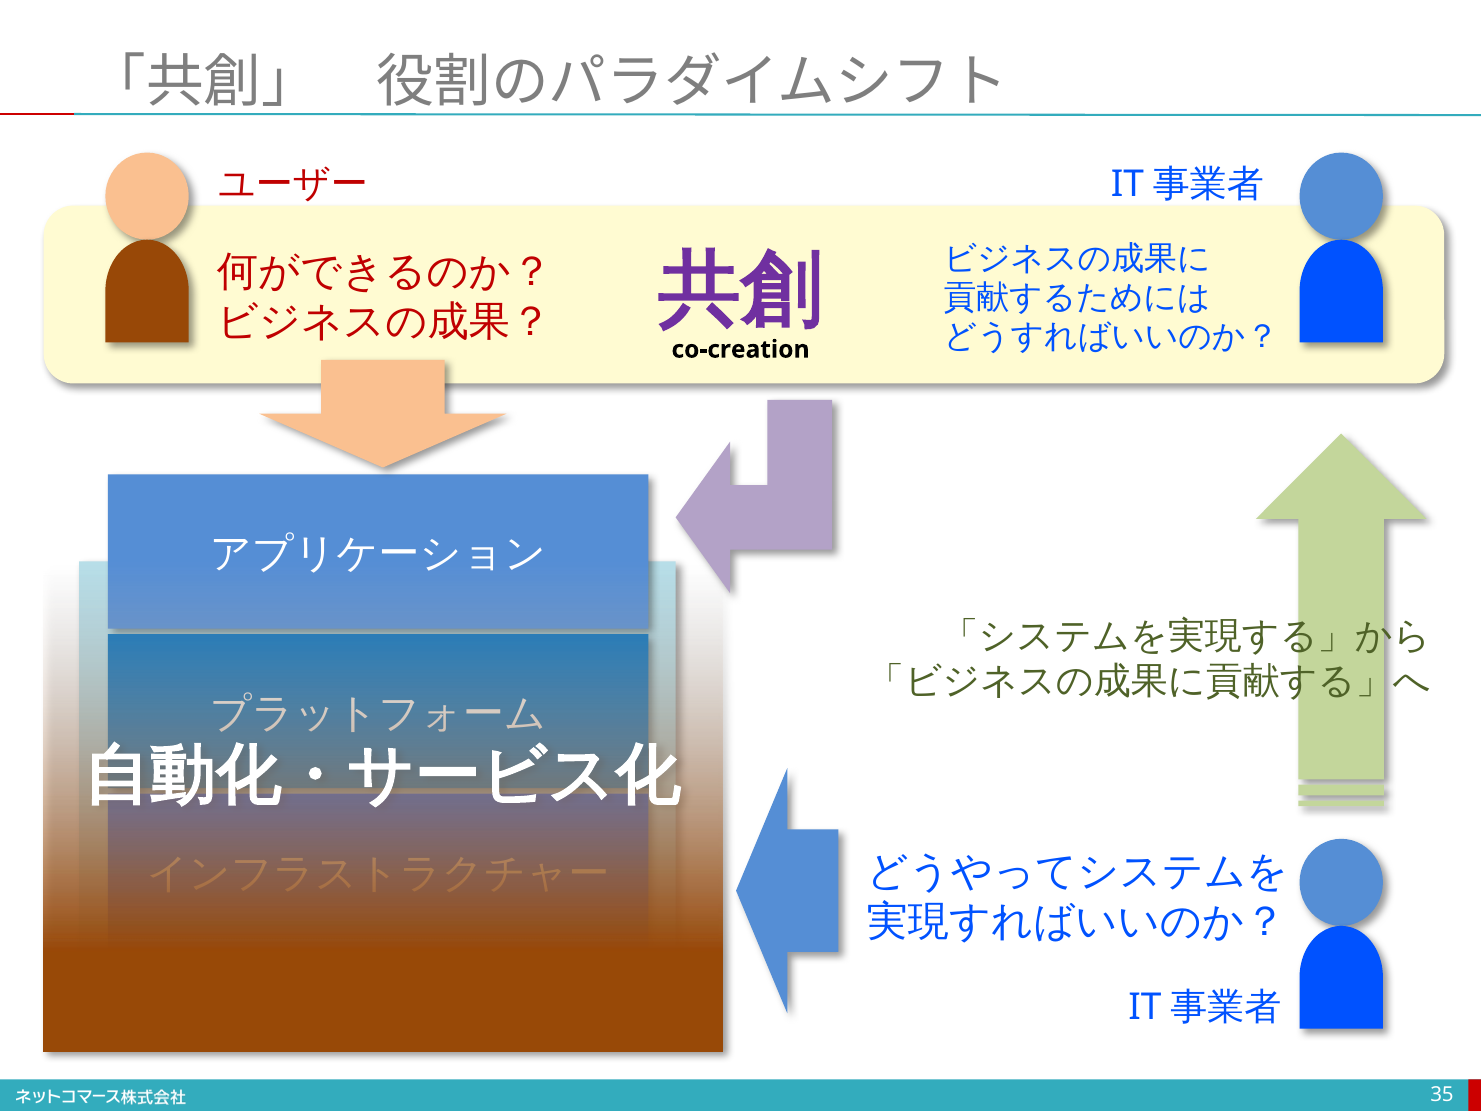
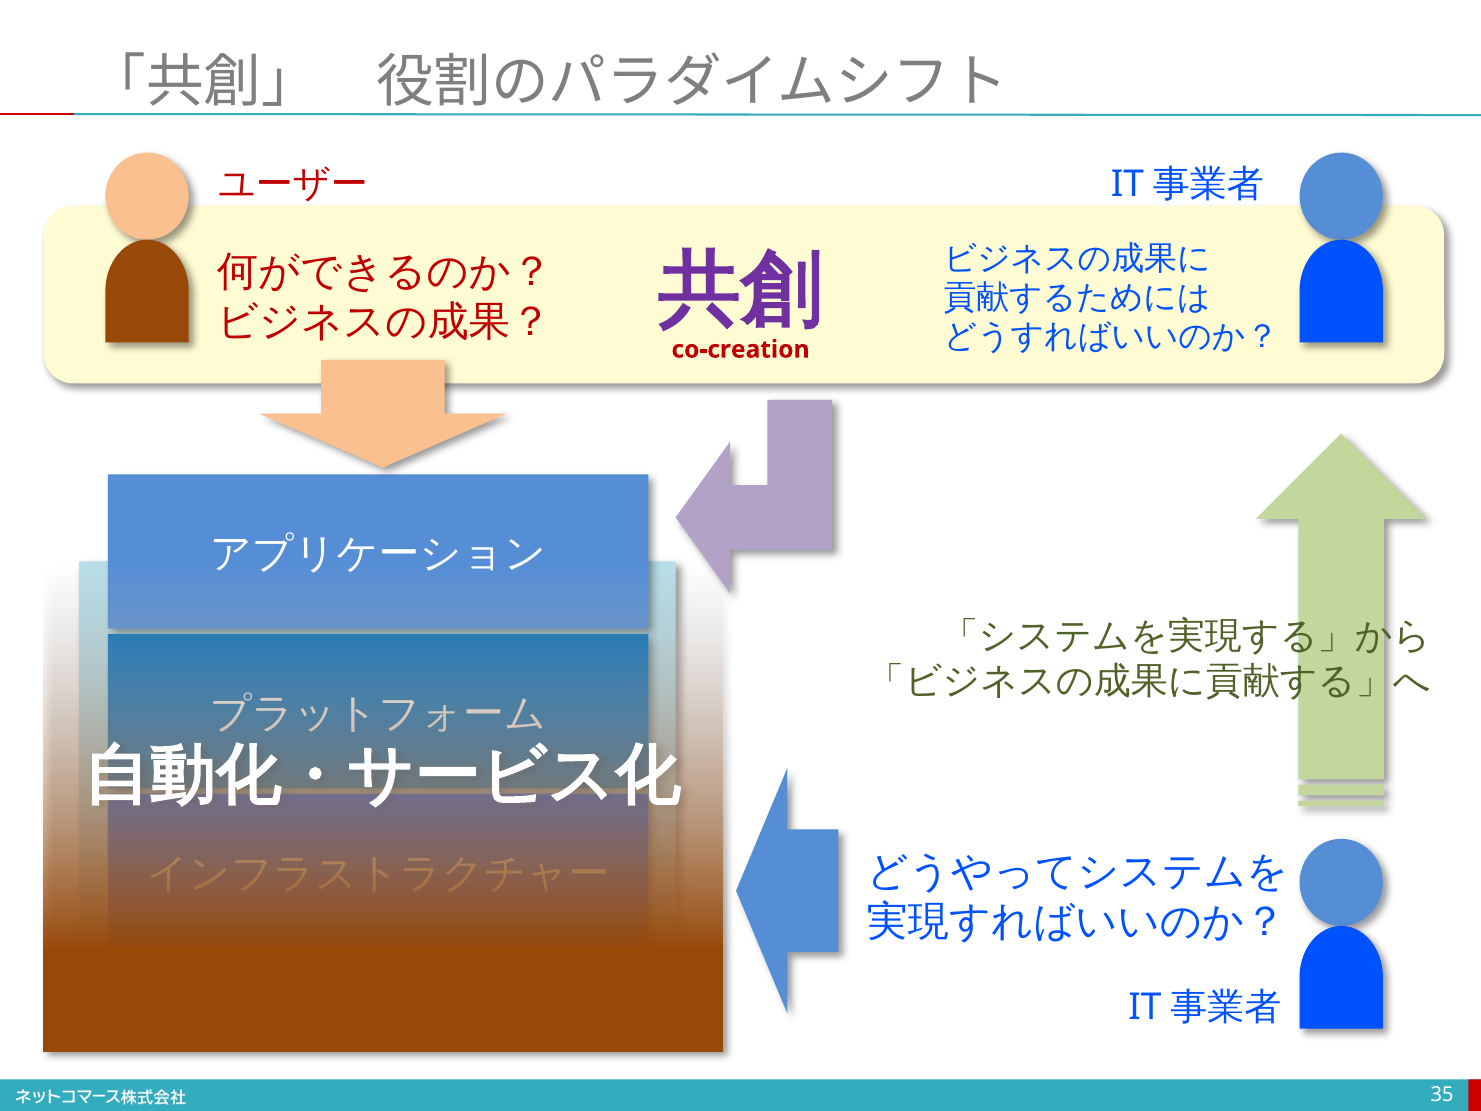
co-creation colour: black -> red (740, 349)
